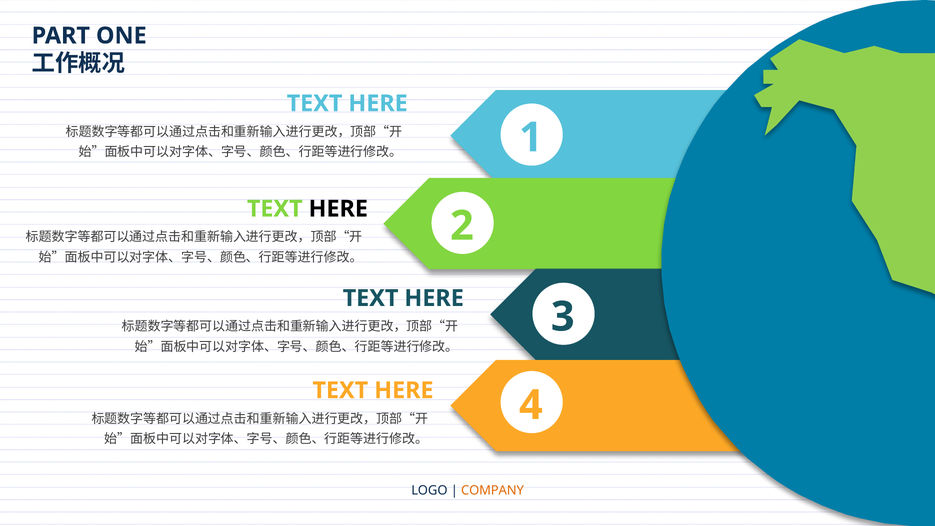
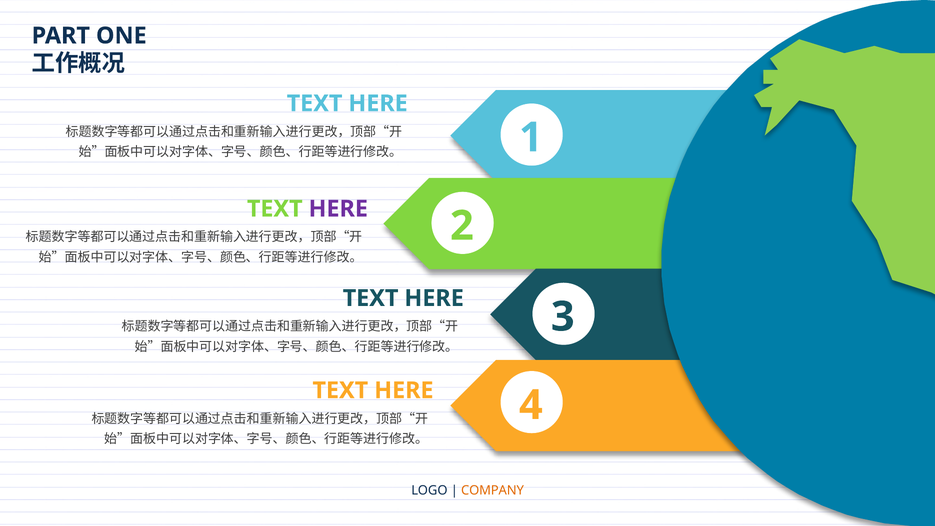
HERE colour: black -> purple (338, 209)
